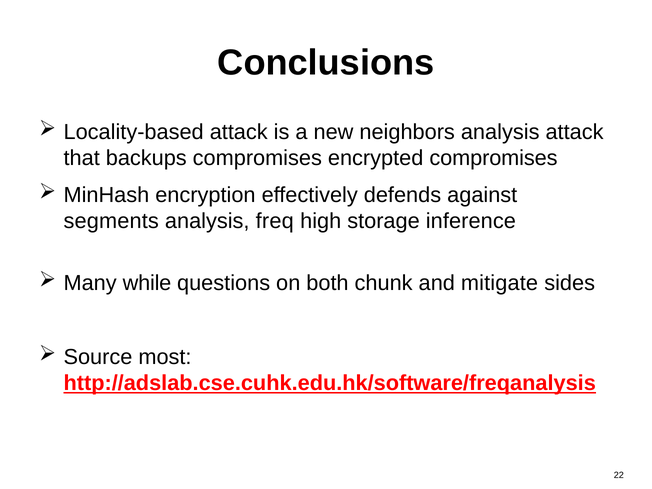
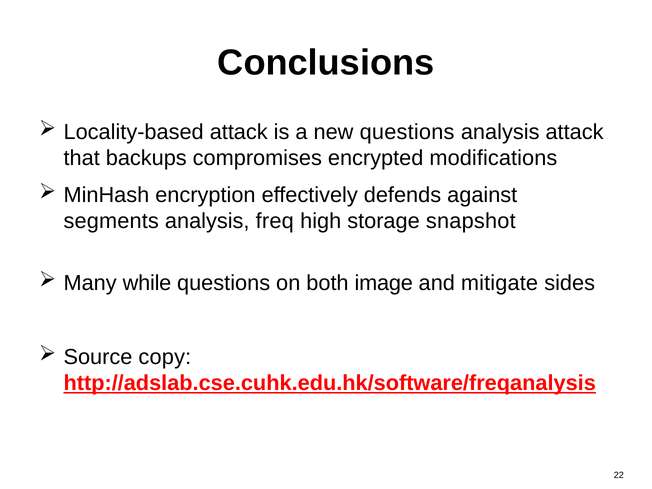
new neighbors: neighbors -> questions (407, 132)
encrypted compromises: compromises -> modifications (493, 158)
inference: inference -> snapshot (471, 221)
chunk: chunk -> image (384, 283)
most: most -> copy (165, 357)
